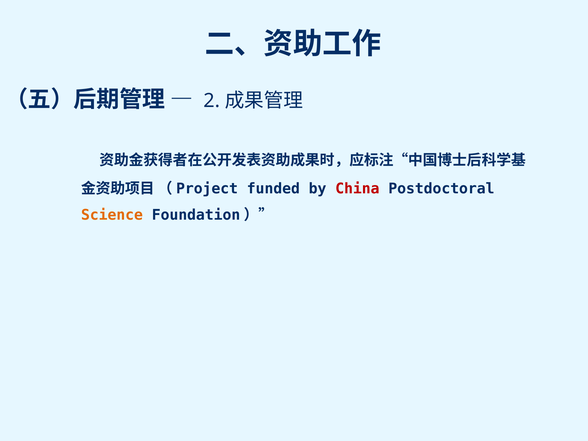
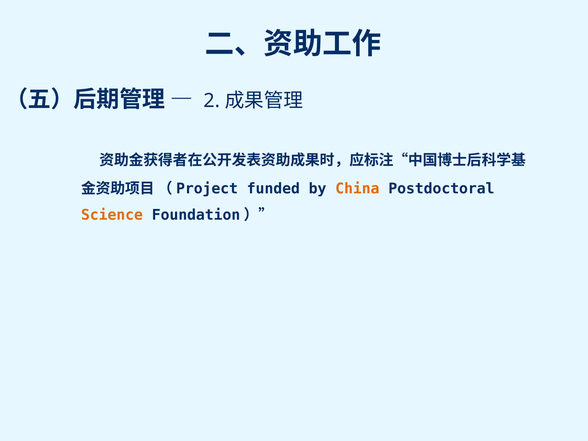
China colour: red -> orange (357, 189)
